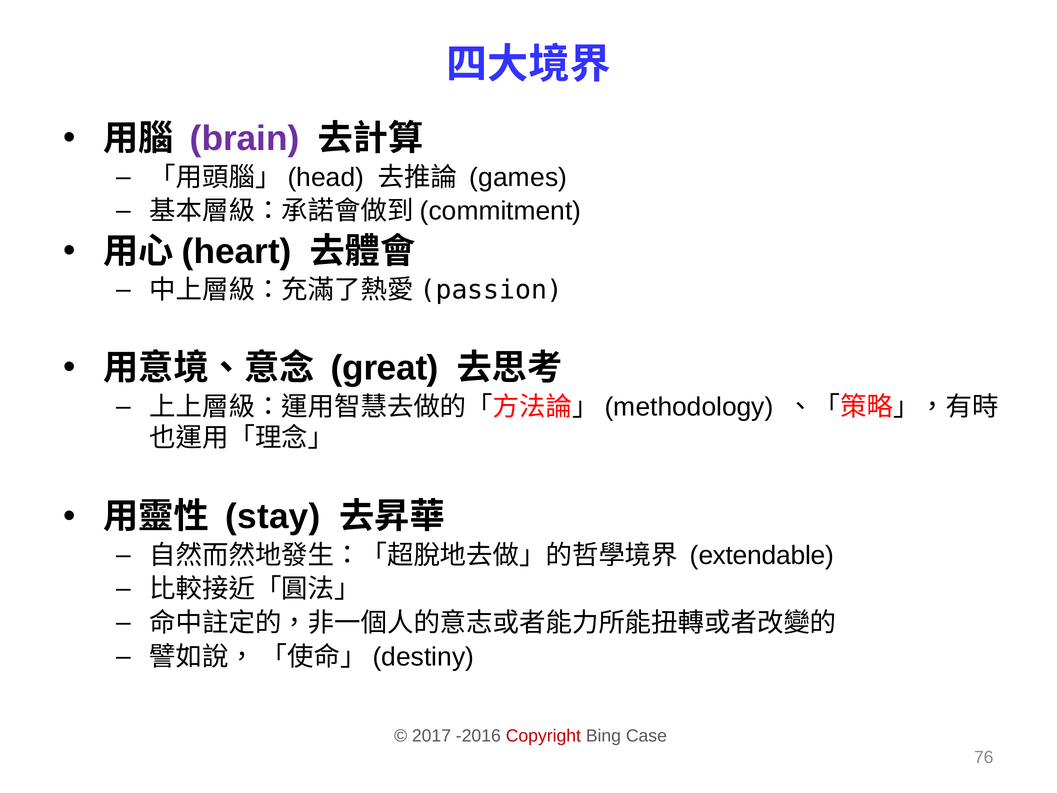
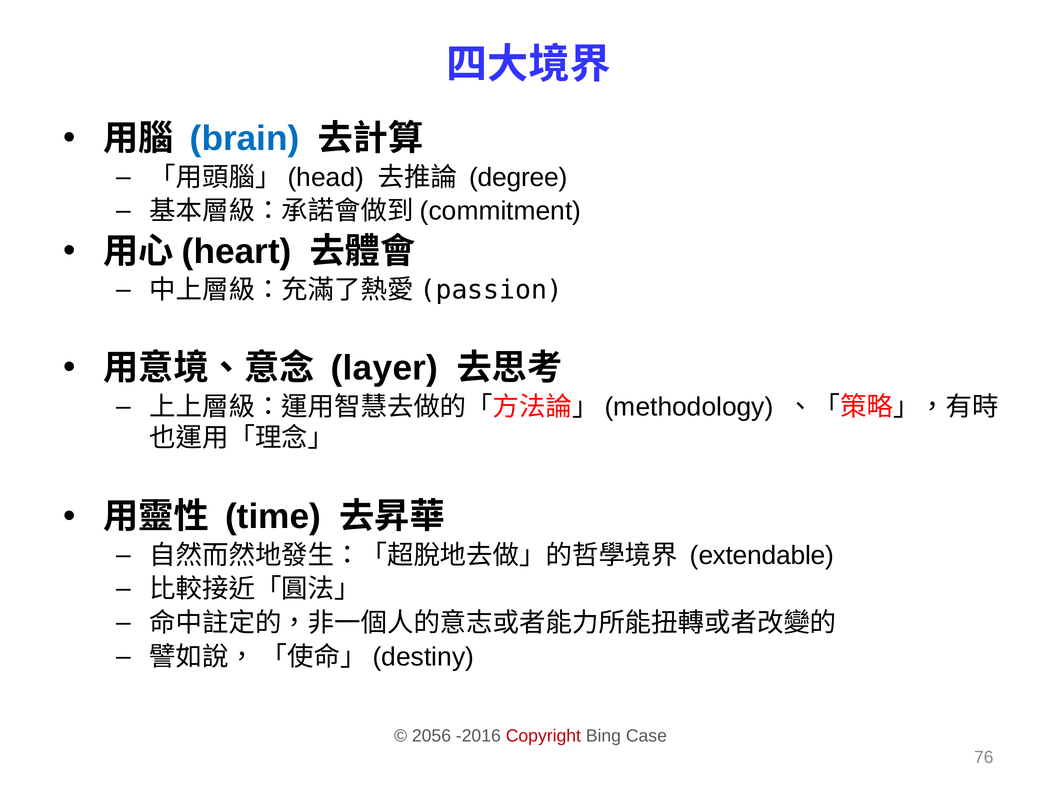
brain colour: purple -> blue (245, 139)
games: games -> degree (518, 177)
great: great -> layer (385, 368)
stay: stay -> time (273, 517)
2017: 2017 -> 2056 (431, 736)
